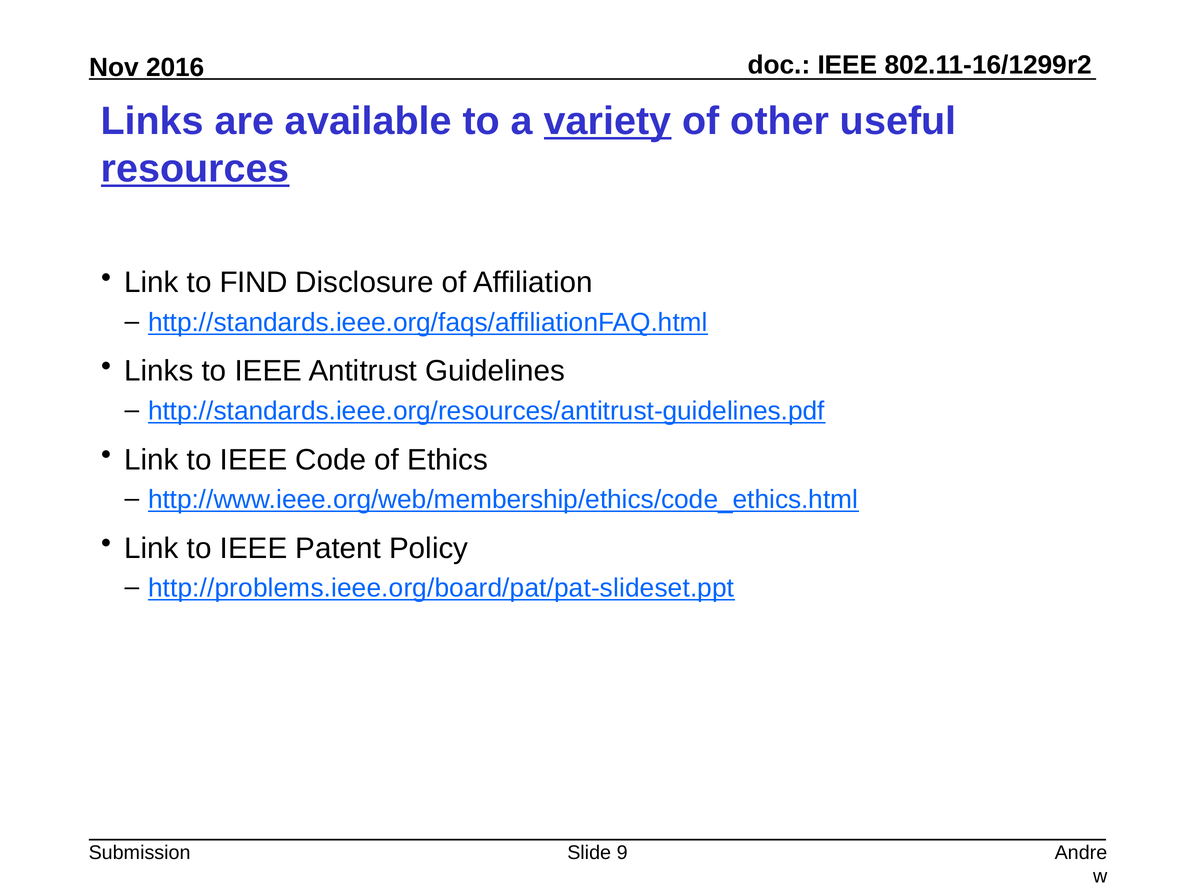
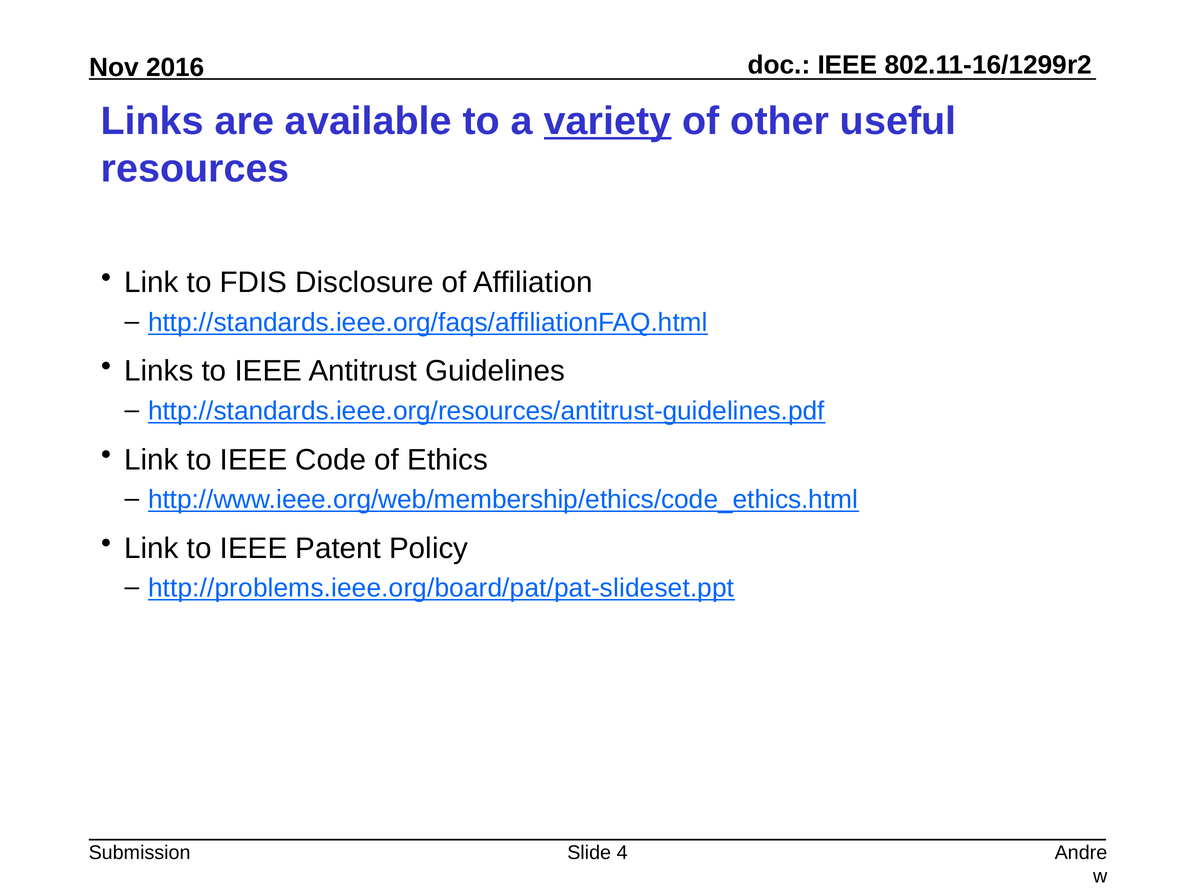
resources underline: present -> none (195, 169)
FIND: FIND -> FDIS (253, 283)
9: 9 -> 4 (622, 852)
